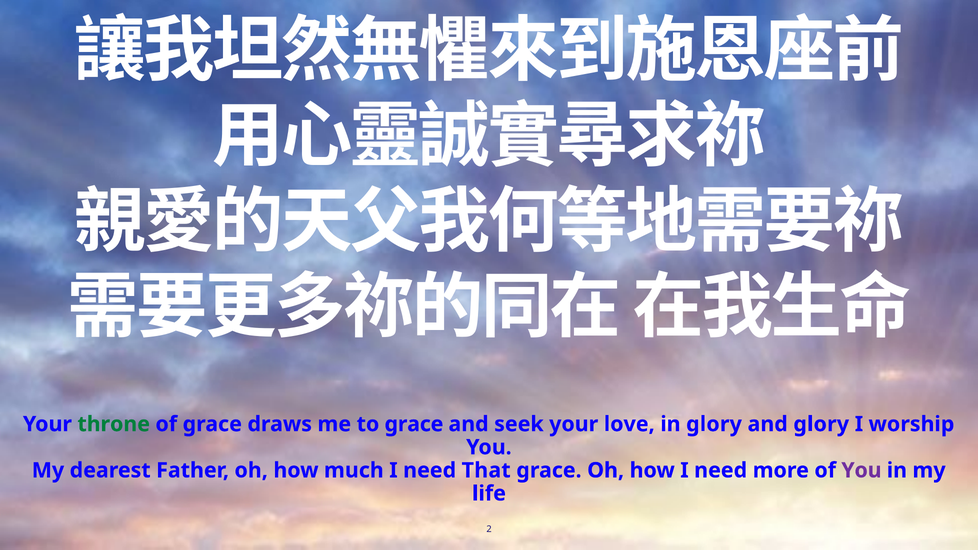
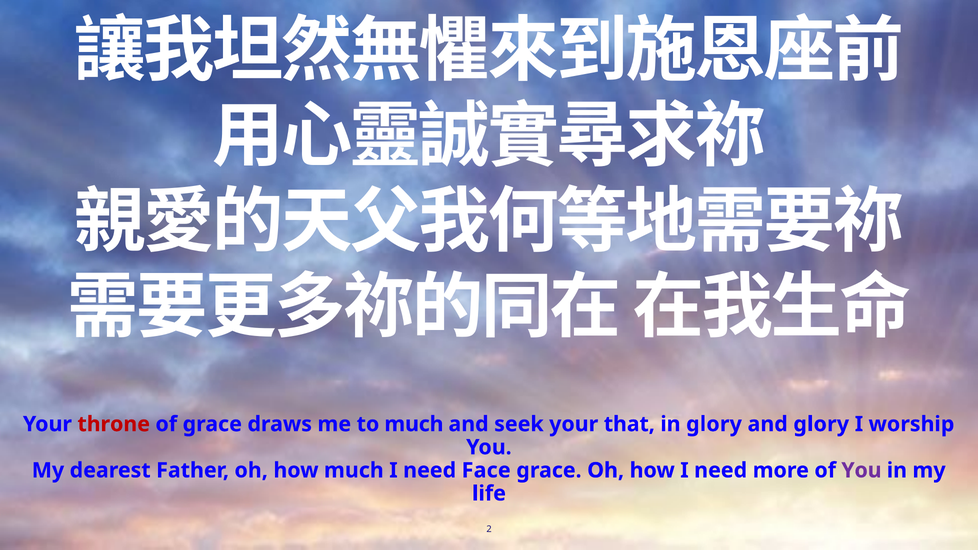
throne colour: green -> red (114, 424)
to grace: grace -> much (414, 424)
love: love -> that (629, 424)
That: That -> Face (486, 470)
